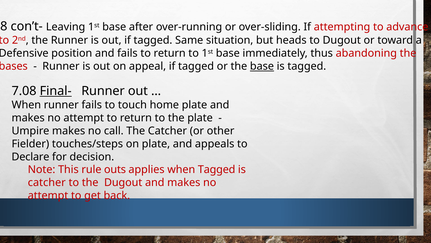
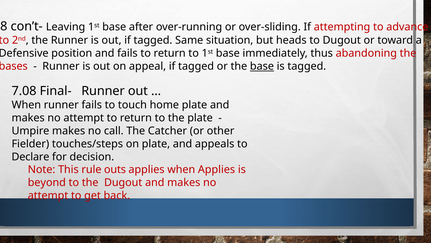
Final- underline: present -> none (56, 91)
when Tagged: Tagged -> Applies (217, 169)
catcher: catcher -> beyond (47, 182)
